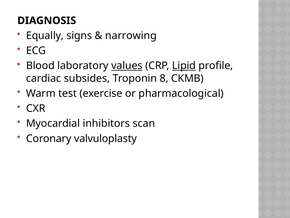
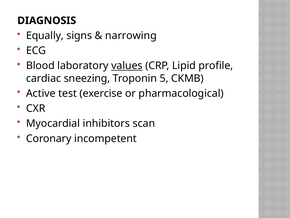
Lipid underline: present -> none (184, 66)
subsides: subsides -> sneezing (87, 78)
8: 8 -> 5 (164, 78)
Warm: Warm -> Active (41, 93)
valvuloplasty: valvuloplasty -> incompetent (105, 138)
